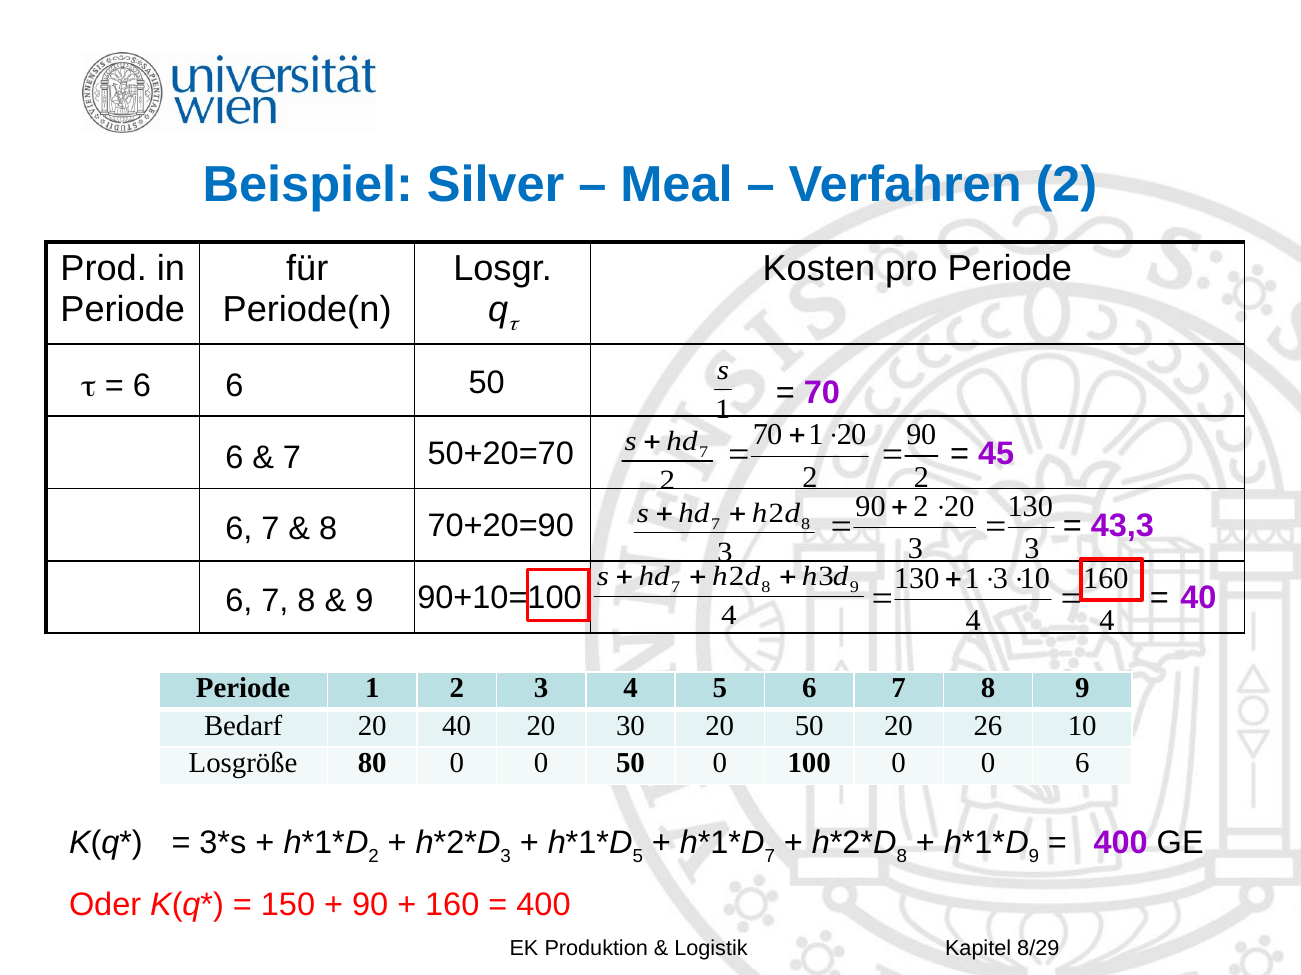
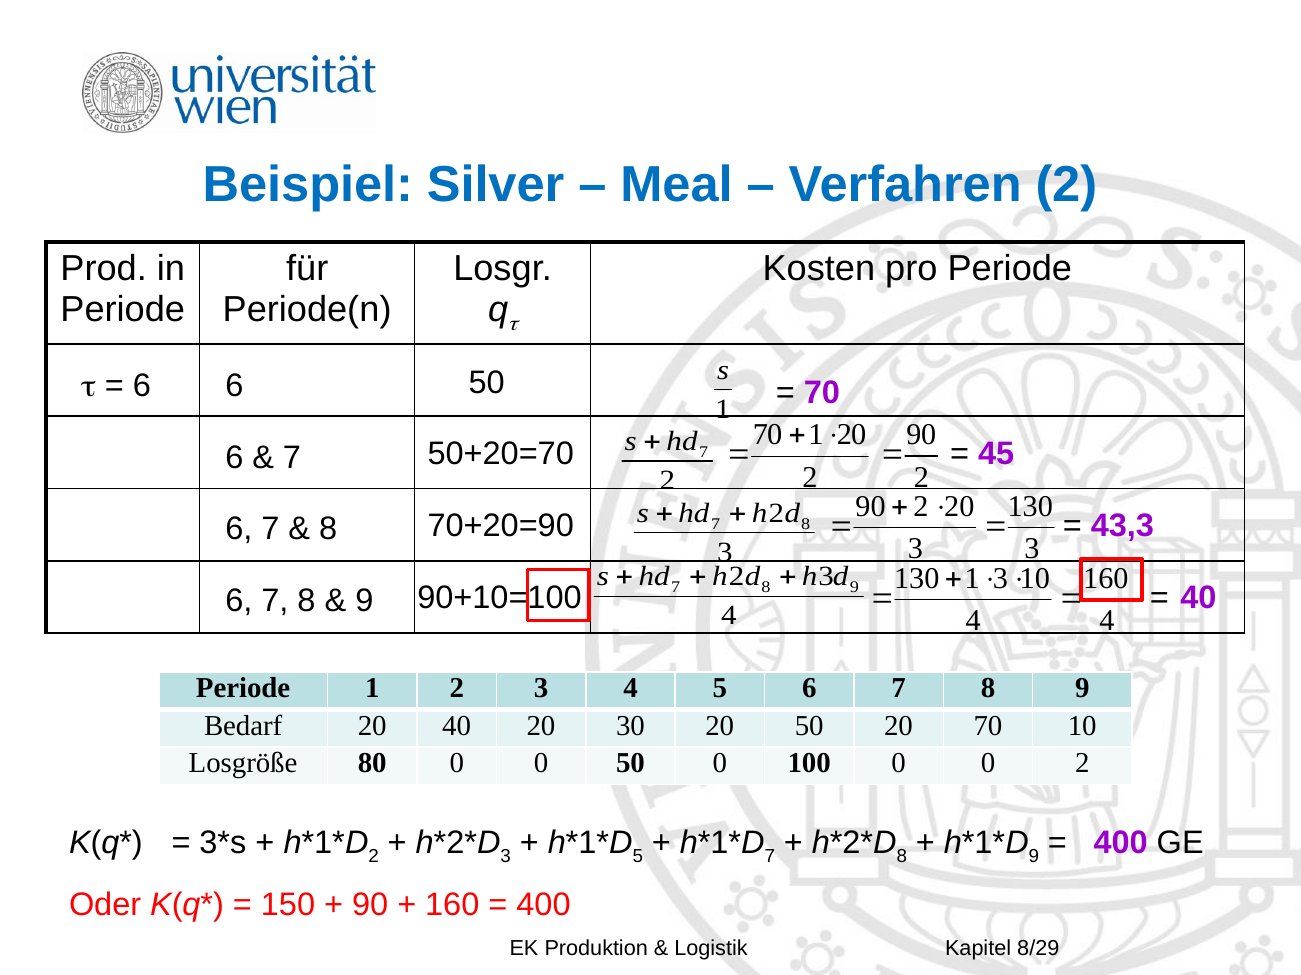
20 26: 26 -> 70 (988, 726)
0 6: 6 -> 2 (1082, 764)
